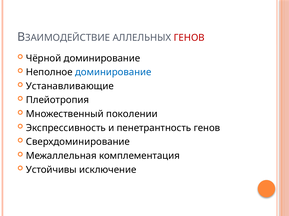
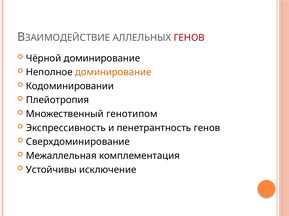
доминирование colour: blue -> orange (113, 72)
Устанавливающие: Устанавливающие -> Кодоминировании (70, 86)
поколении: поколении -> генотипом (132, 114)
